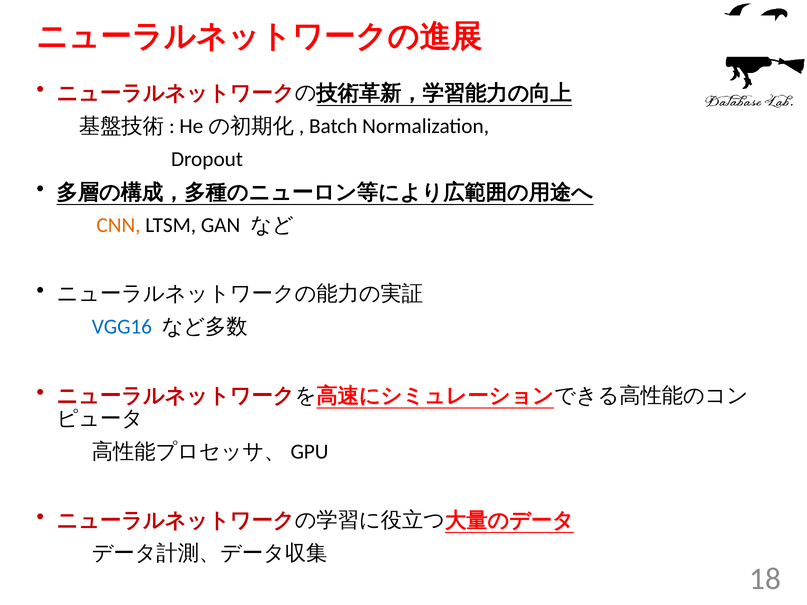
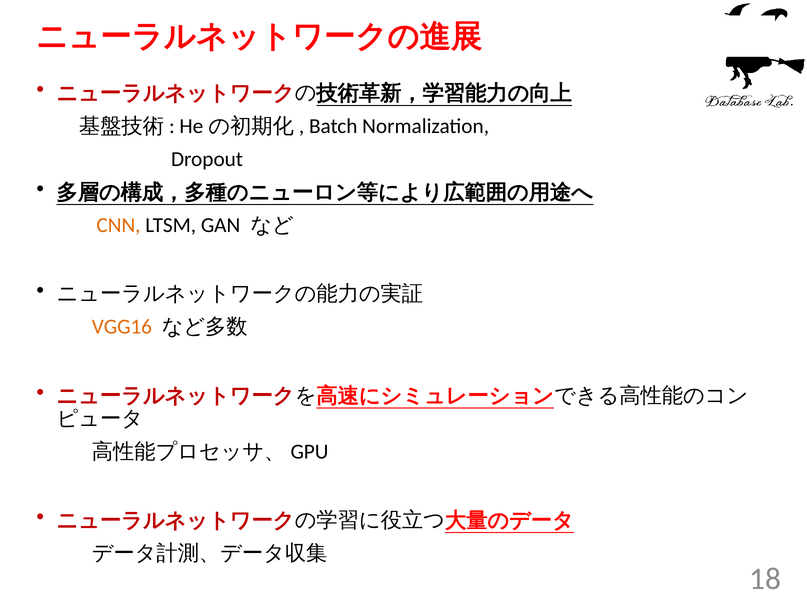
VGG16 colour: blue -> orange (122, 327)
